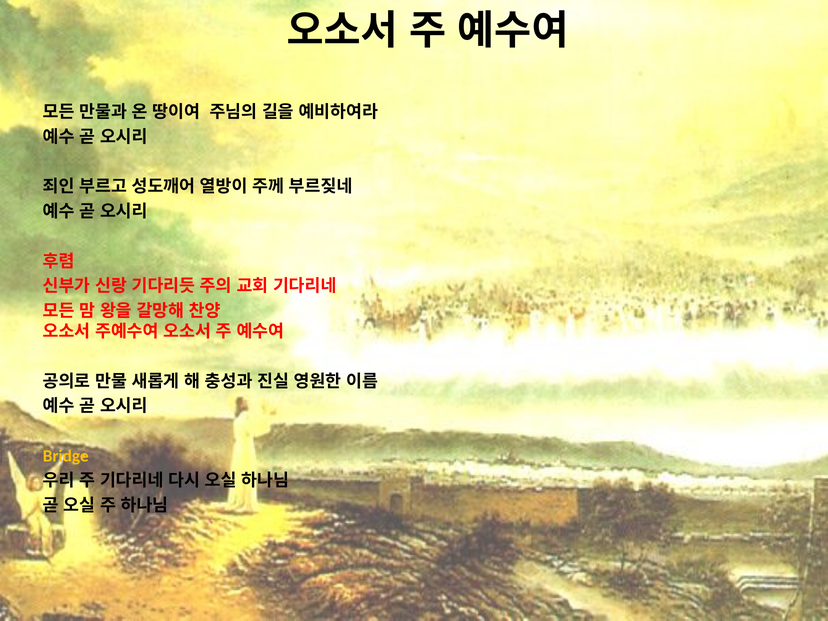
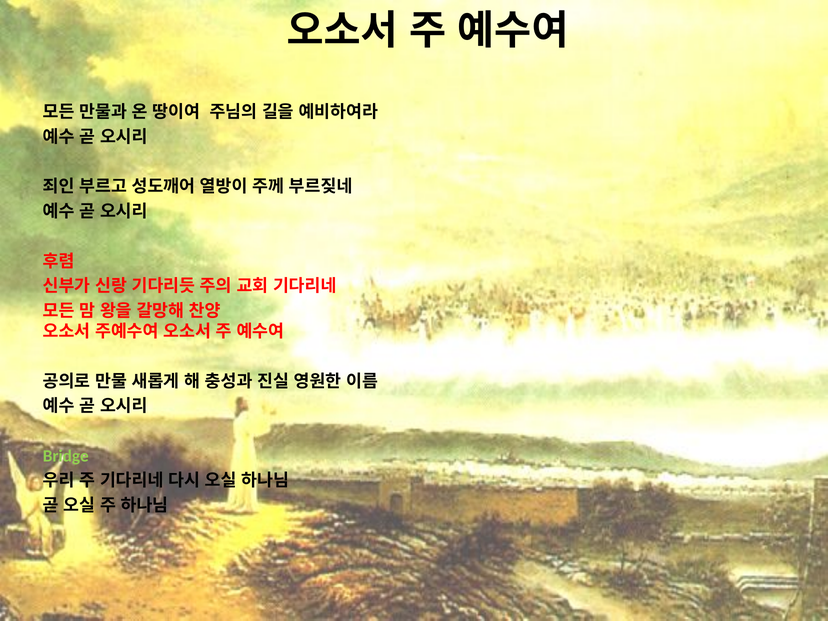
Bridge colour: yellow -> light green (66, 456)
